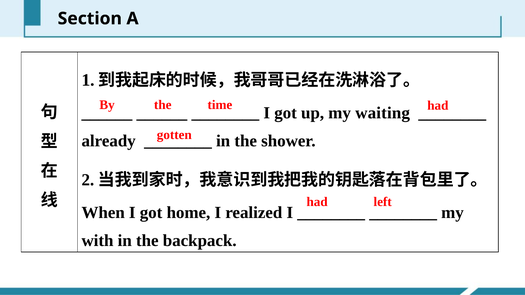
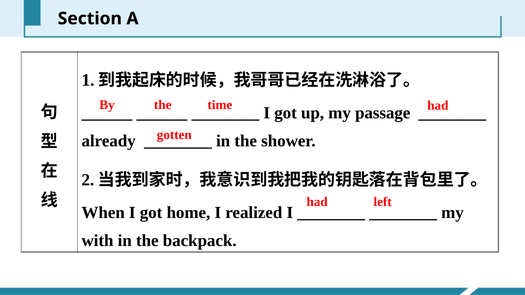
waiting: waiting -> passage (383, 113)
